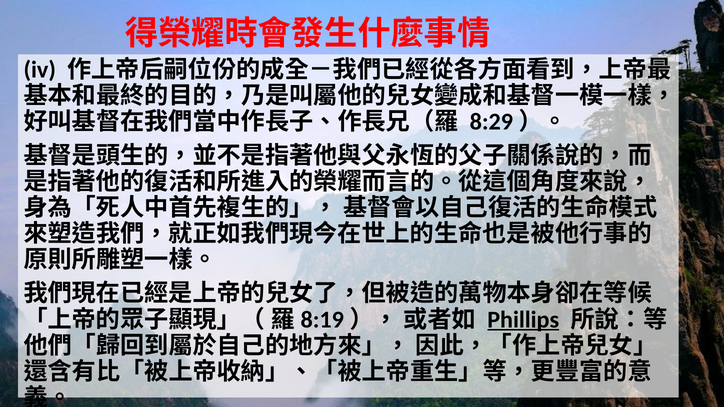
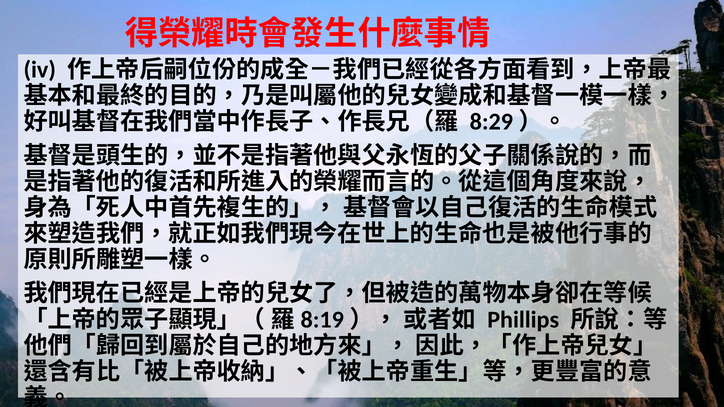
Phillips underline: present -> none (523, 320)
